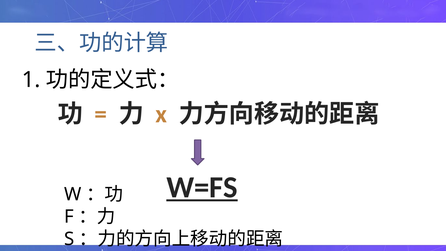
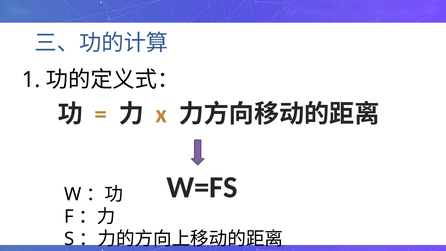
W=FS underline: present -> none (202, 187)
